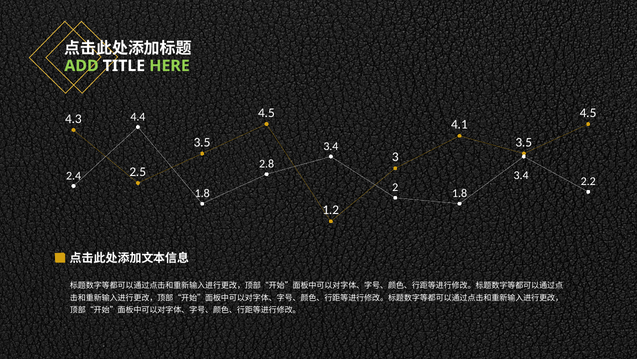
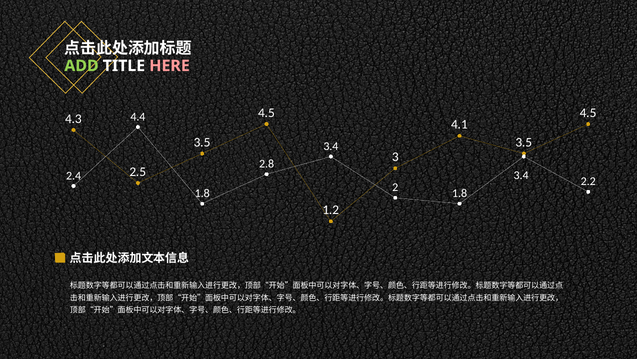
HERE colour: light green -> pink (170, 66)
